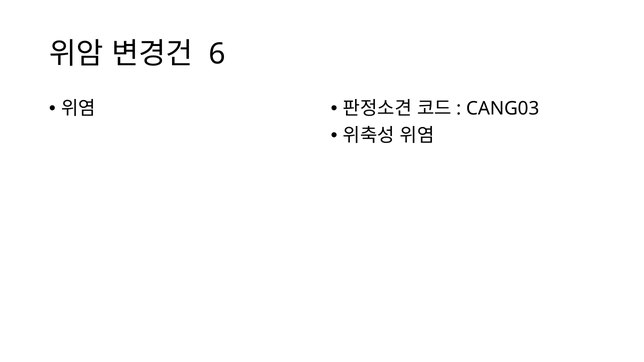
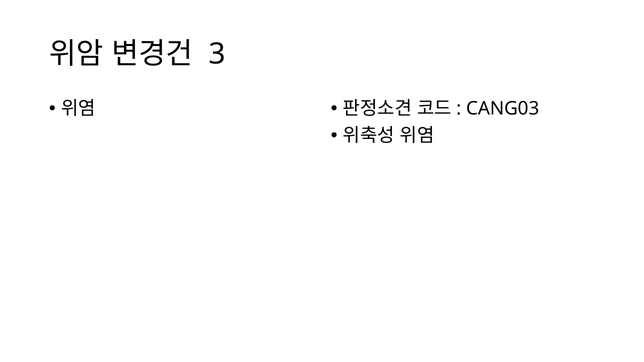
6: 6 -> 3 (217, 54)
